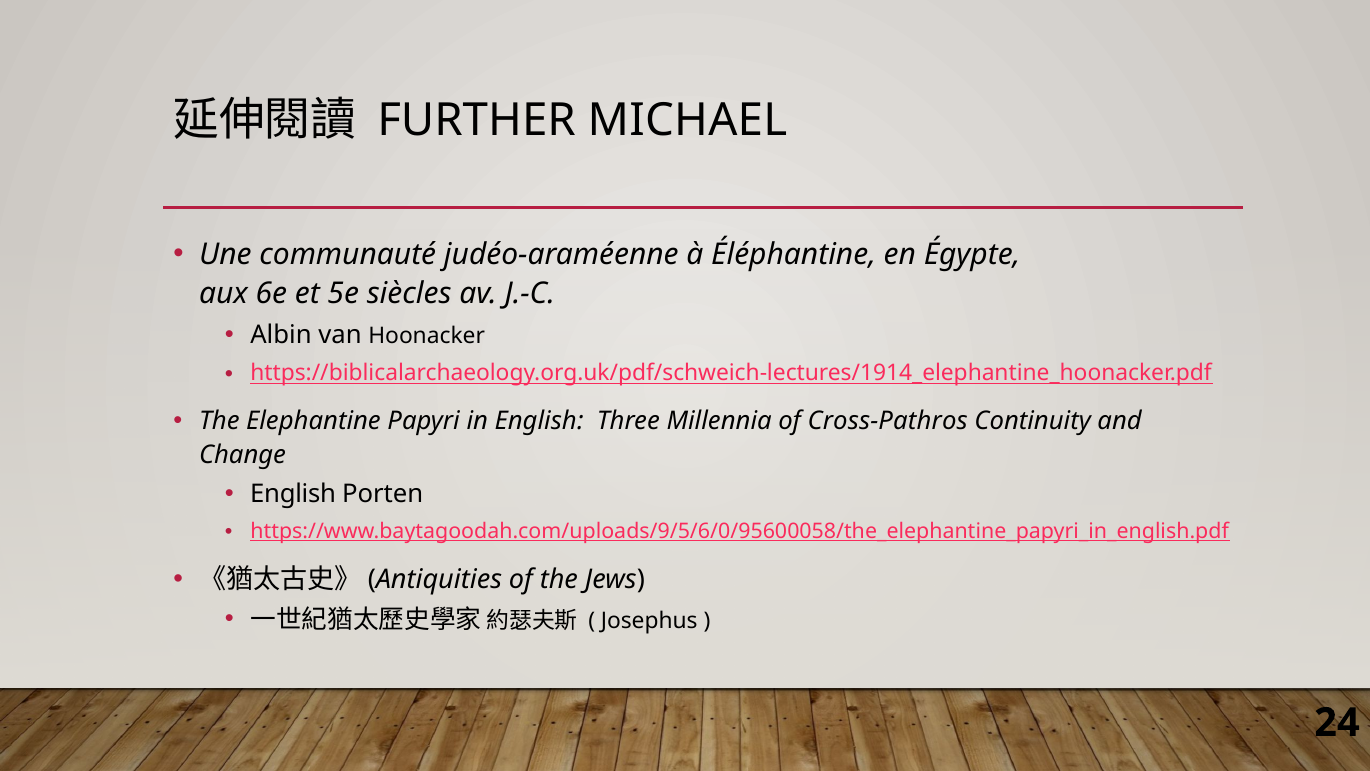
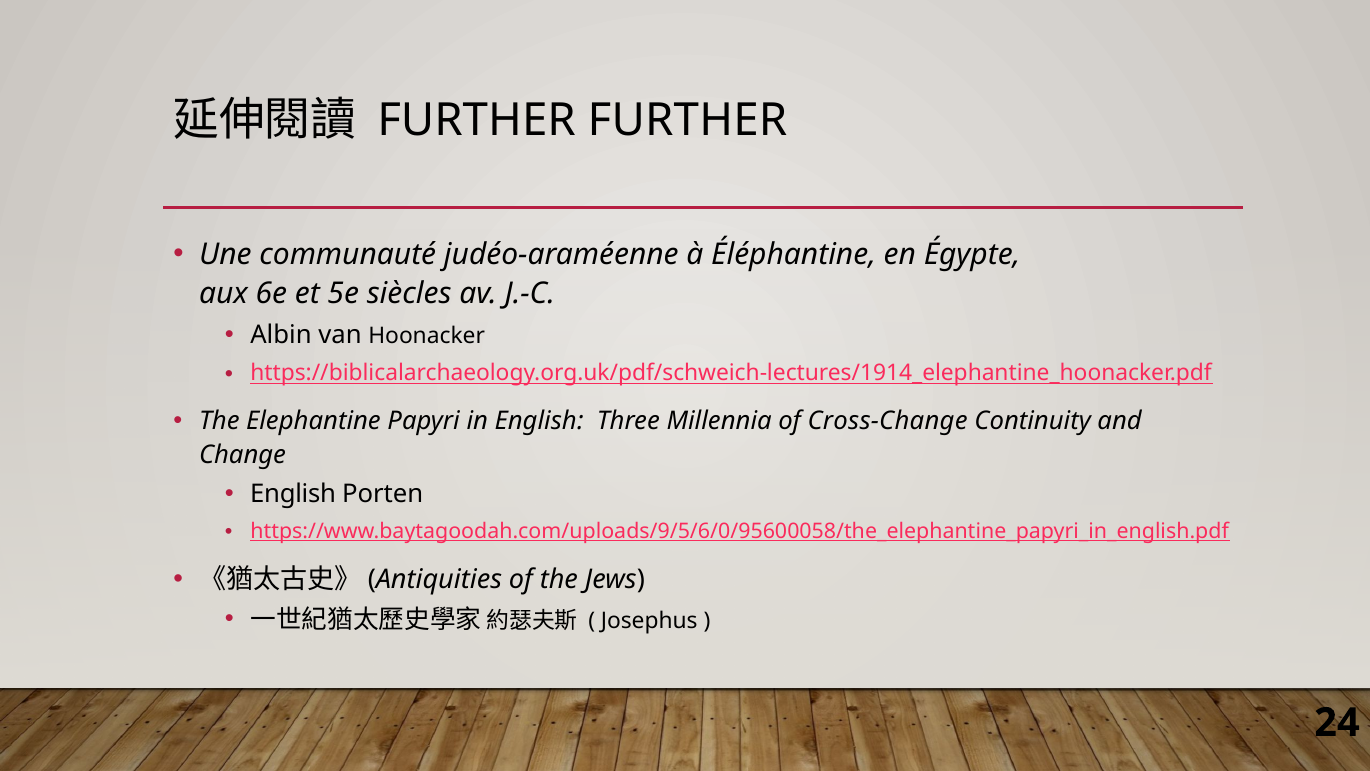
FURTHER MICHAEL: MICHAEL -> FURTHER (688, 120)
Cross-Pathros: Cross-Pathros -> Cross-Change (888, 421)
